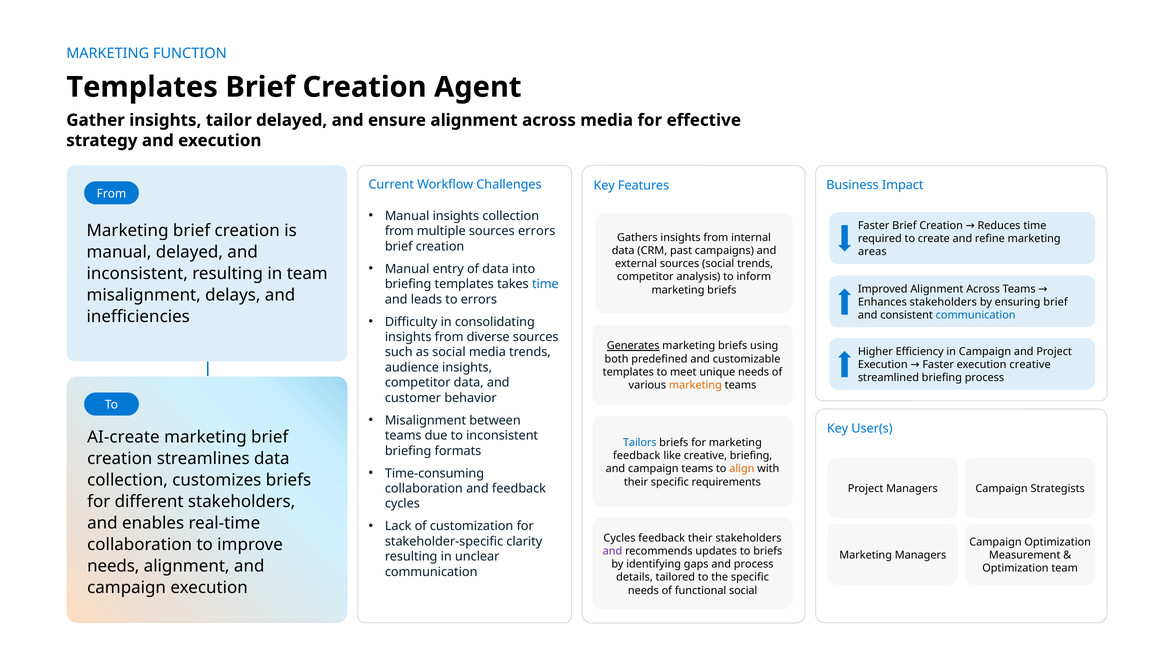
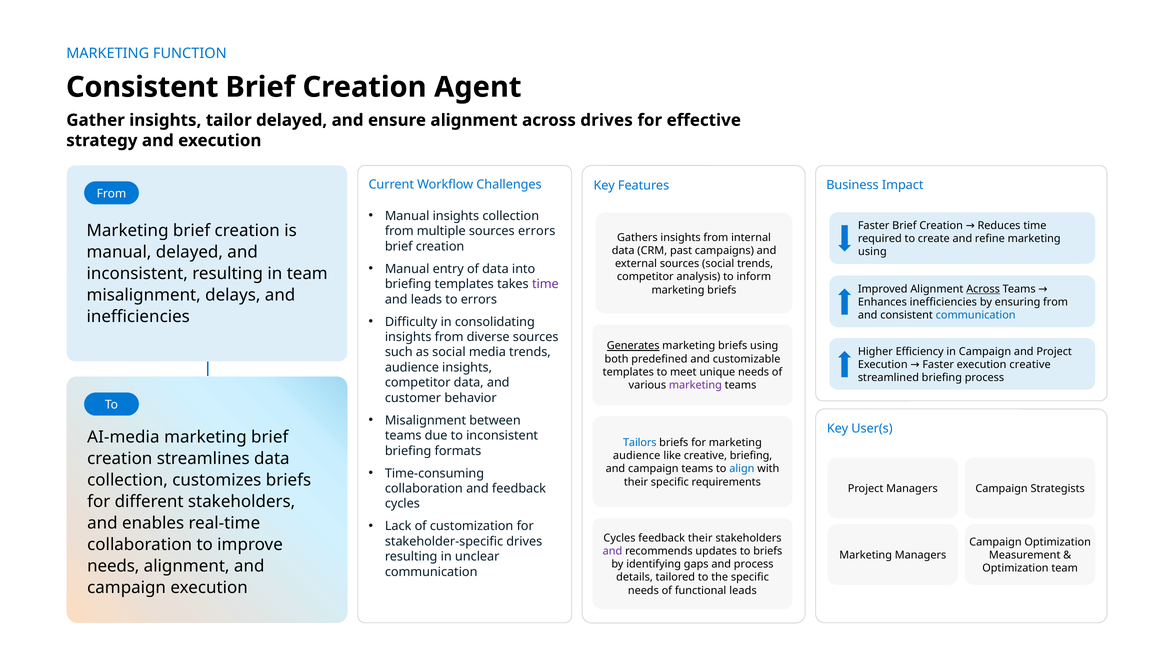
Templates: Templates -> Consistent (142, 87)
across media: media -> drives (607, 120)
areas: areas -> using (872, 252)
time colour: blue -> purple (545, 284)
Across underline: none -> present (983, 289)
Enhances stakeholders: stakeholders -> inefficiencies (943, 302)
ensuring brief: brief -> from (1056, 302)
marketing colour: orange -> purple (695, 386)
AI-create: AI-create -> AI-media (123, 437)
feedback: feedback -> audience (637, 456)
align colour: orange -> blue (742, 469)
clarity: clarity -> drives (524, 542)
functional social: social -> leads (743, 591)
